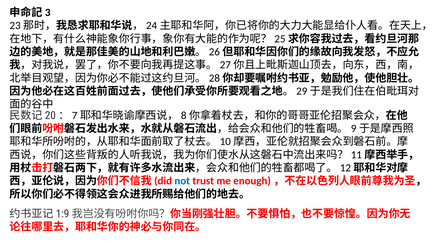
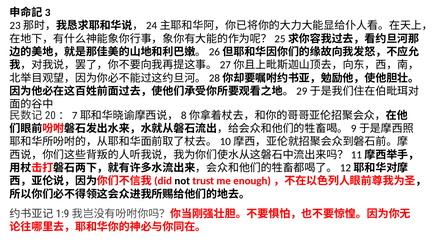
not colour: blue -> black (182, 181)
